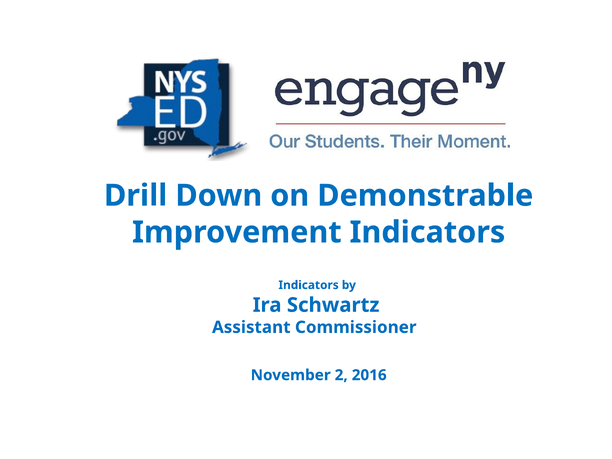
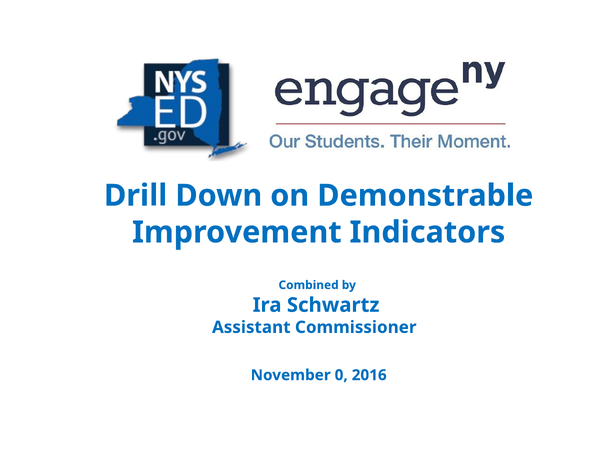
Indicators: Indicators -> Combined (309, 285)
2: 2 -> 0 (341, 375)
